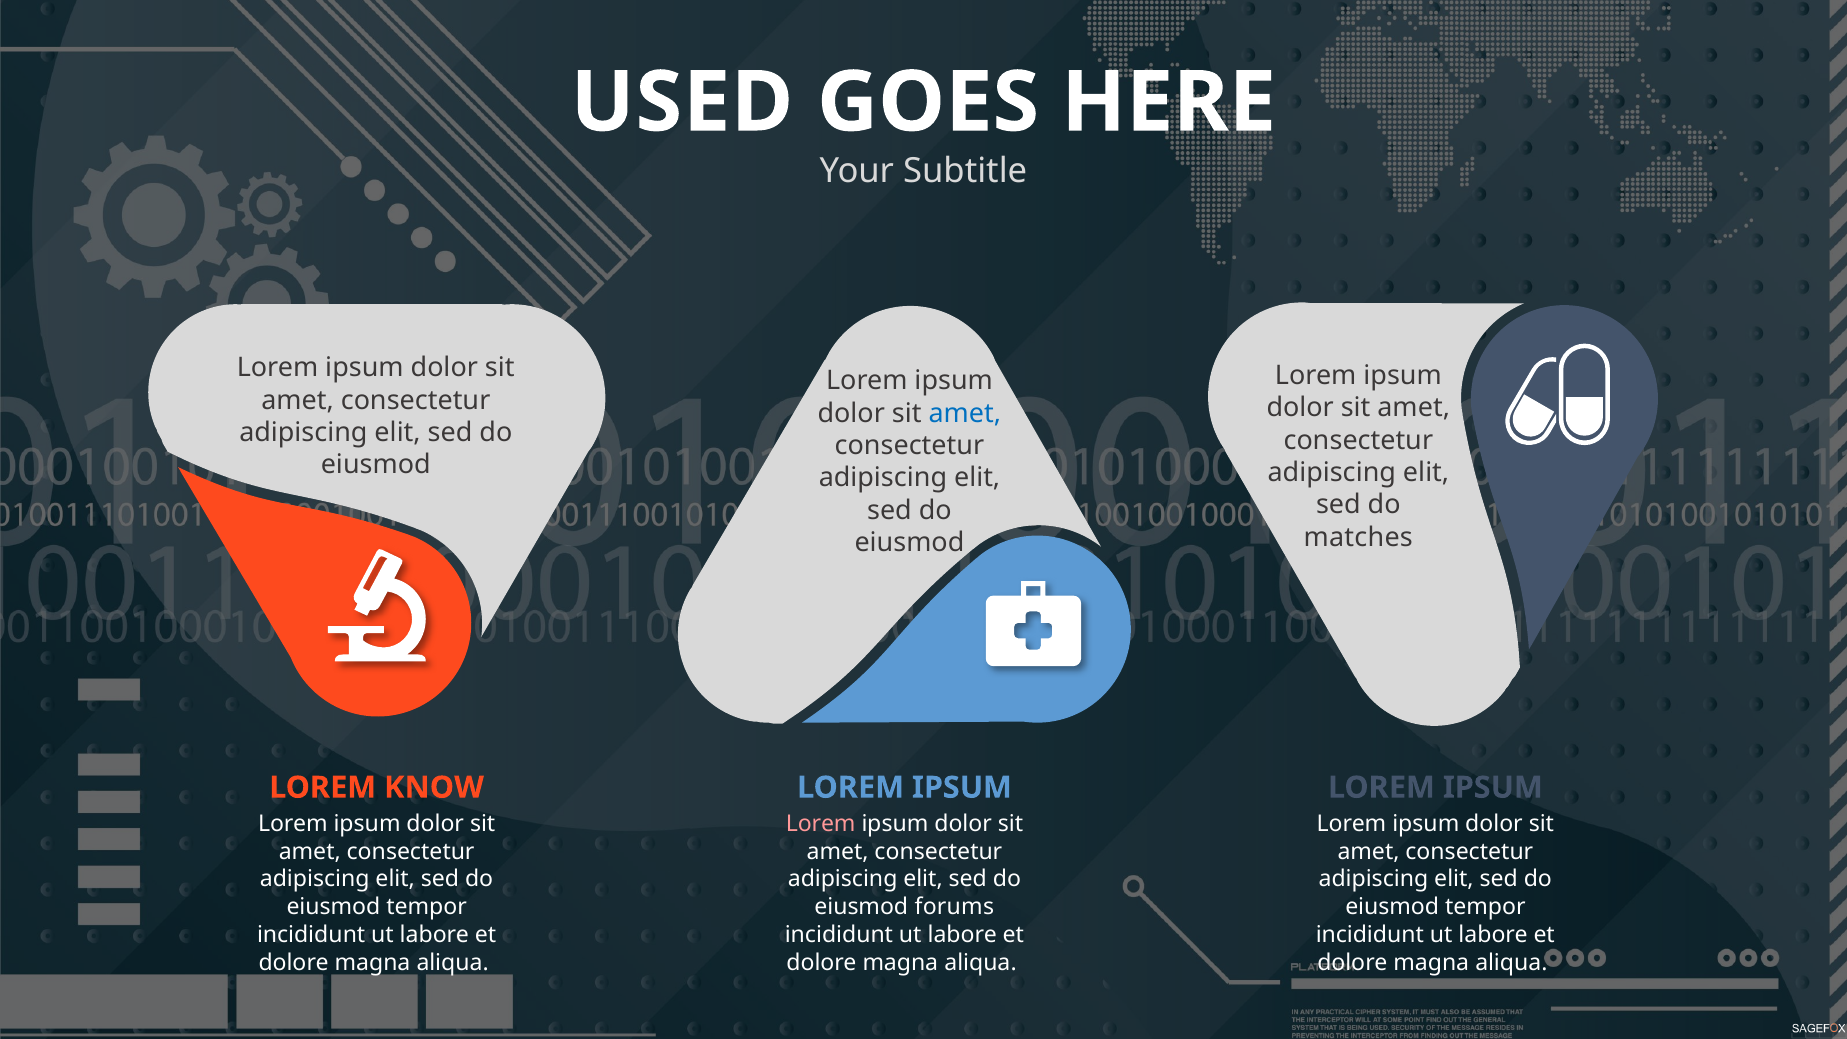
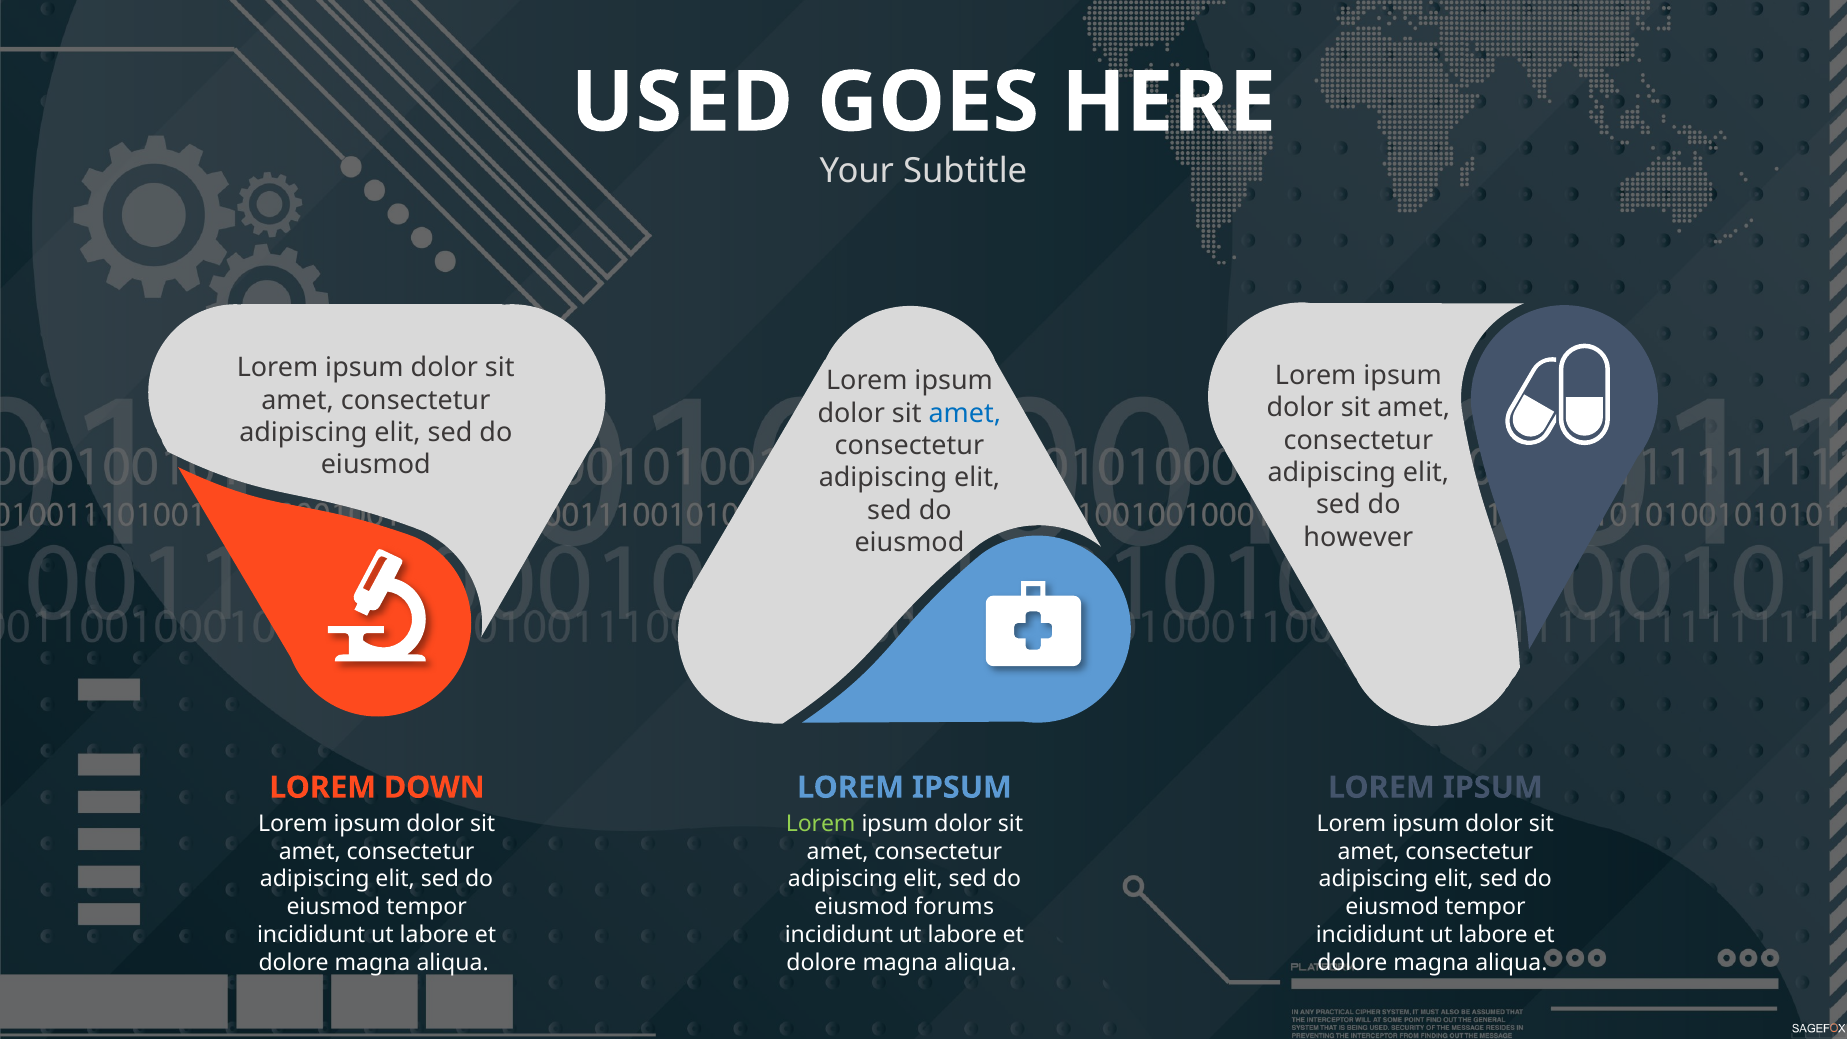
matches: matches -> however (1358, 537)
KNOW: KNOW -> DOWN (434, 788)
Lorem colour: pink -> light green (821, 824)
